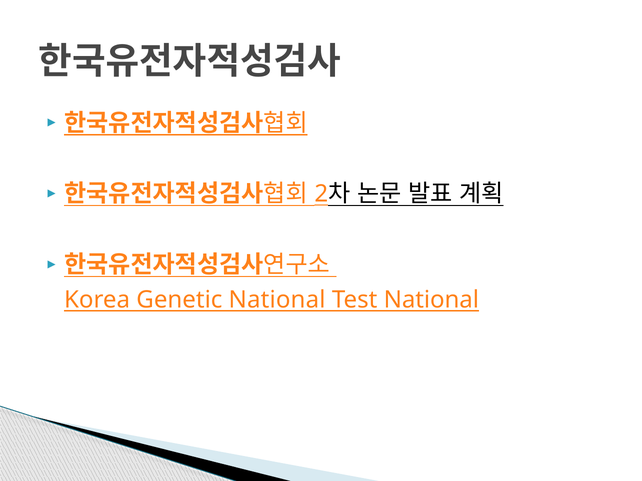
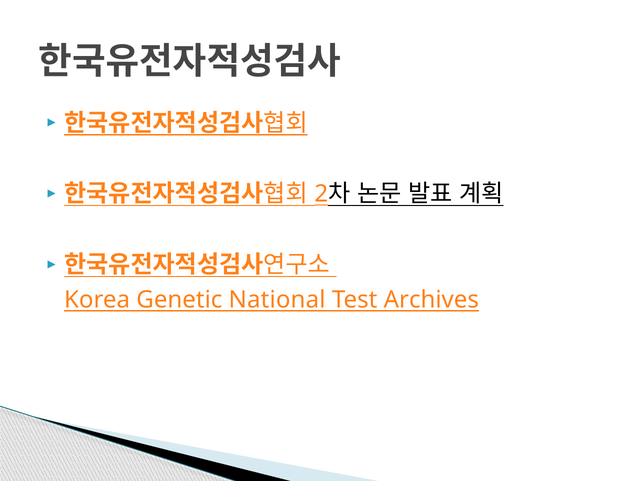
Test National: National -> Archives (431, 300)
